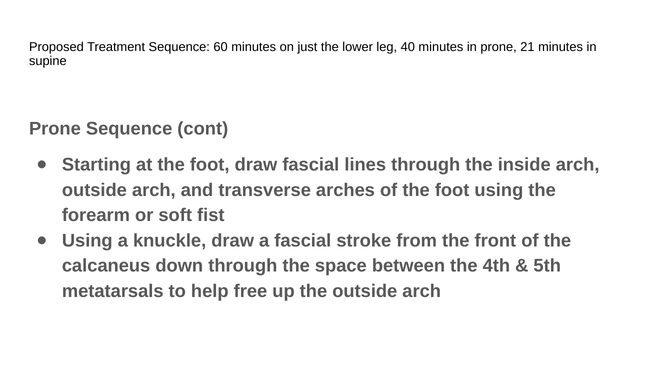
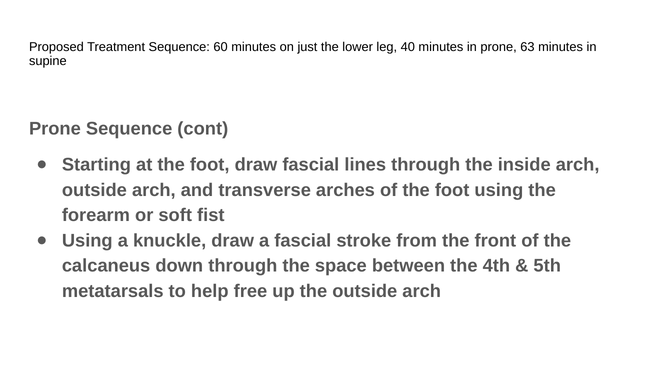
21: 21 -> 63 (527, 47)
